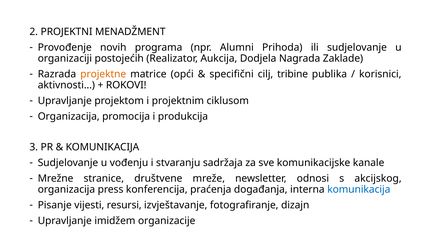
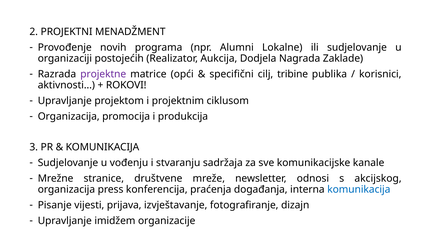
Prihoda: Prihoda -> Lokalne (282, 47)
projektne colour: orange -> purple (103, 74)
resursi: resursi -> prijava (124, 205)
